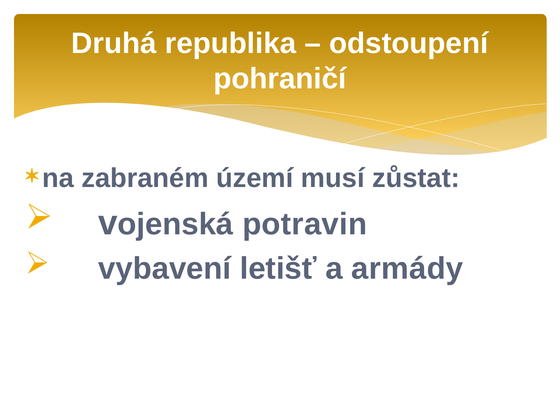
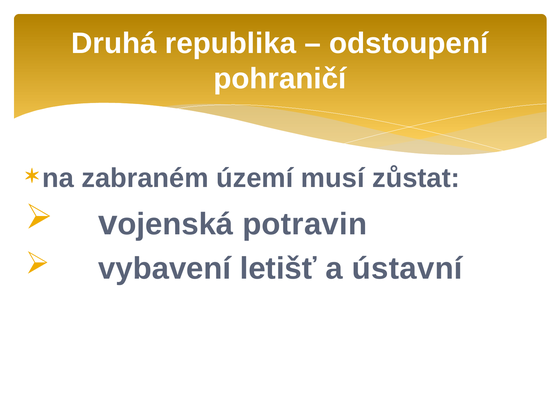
armády: armády -> ústavní (407, 269)
